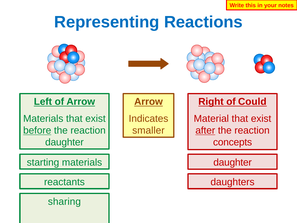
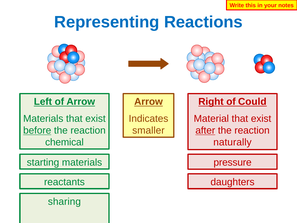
daughter: daughter -> chemical (64, 142)
concepts: concepts -> naturally (232, 142)
daughter: daughter -> pressure (233, 162)
